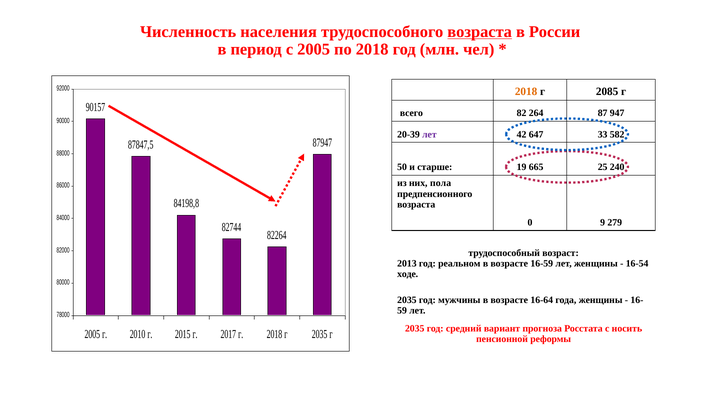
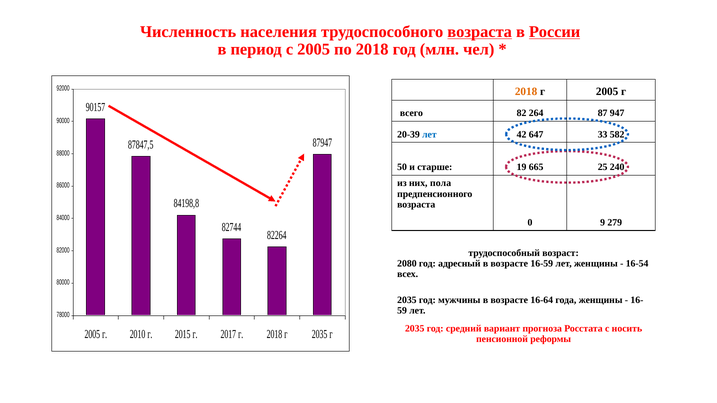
России underline: none -> present (555, 32)
г 2085: 2085 -> 2005 (607, 91)
лет colour: purple -> blue (429, 134)
2013: 2013 -> 2080 (407, 264)
реальном: реальном -> адресный (459, 264)
ходе: ходе -> всех (408, 274)
